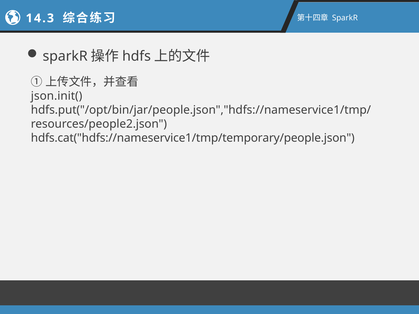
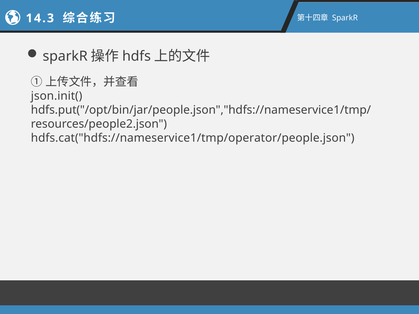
hdfs.cat("hdfs://nameservice1/tmp/temporary/people.json: hdfs.cat("hdfs://nameservice1/tmp/temporary/people.json -> hdfs.cat("hdfs://nameservice1/tmp/operator/people.json (193, 138)
